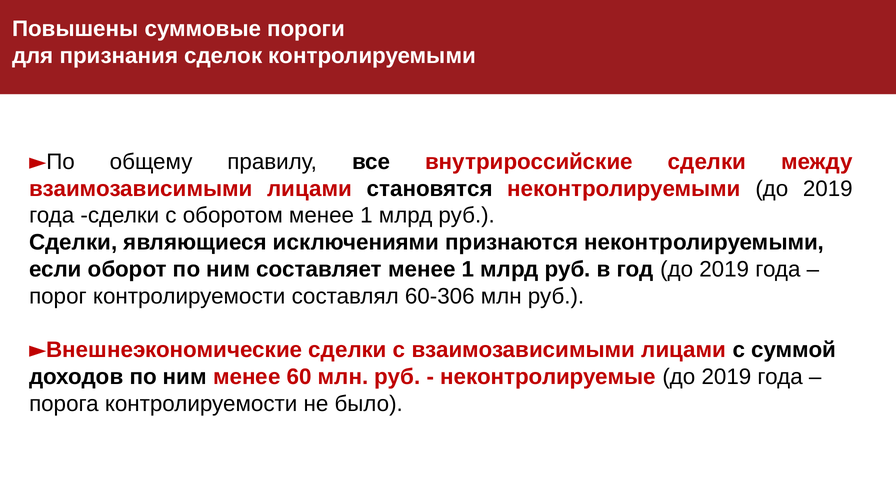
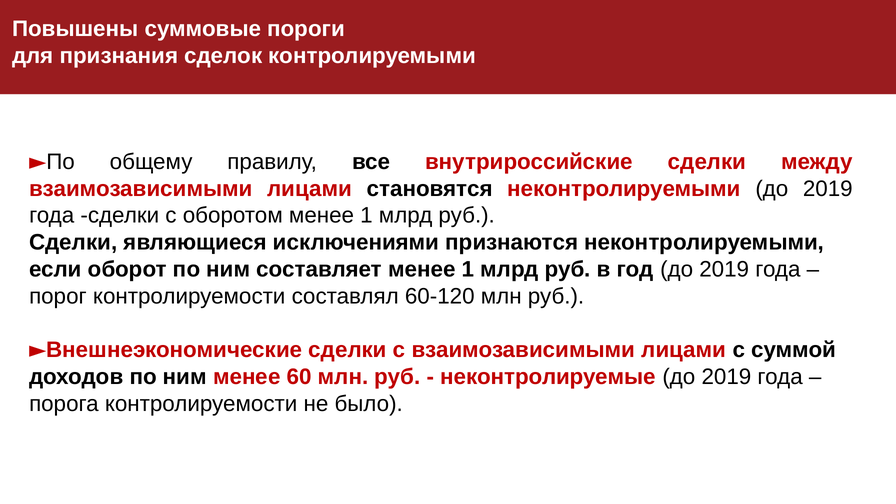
60-306: 60-306 -> 60-120 (440, 296)
